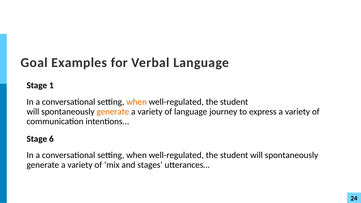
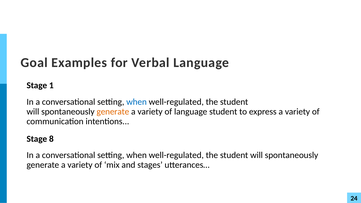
when colour: orange -> blue (137, 102)
language journey: journey -> student (223, 112)
6: 6 -> 8 (51, 139)
